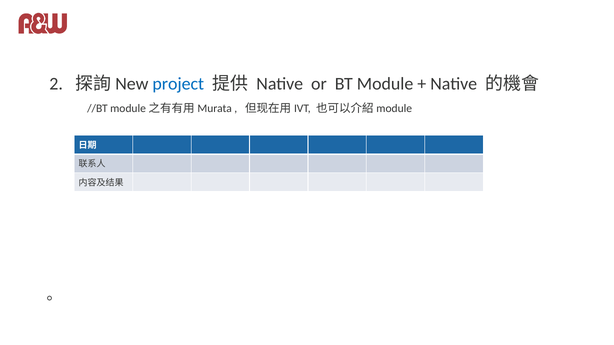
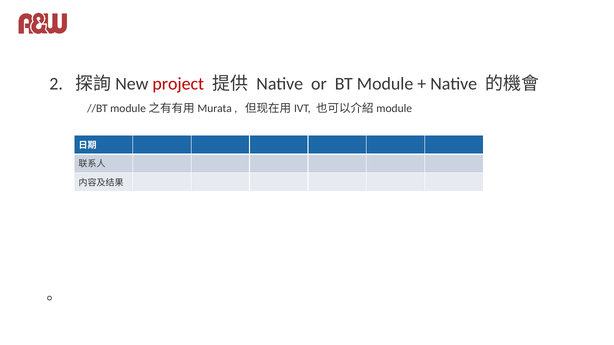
project colour: blue -> red (178, 84)
